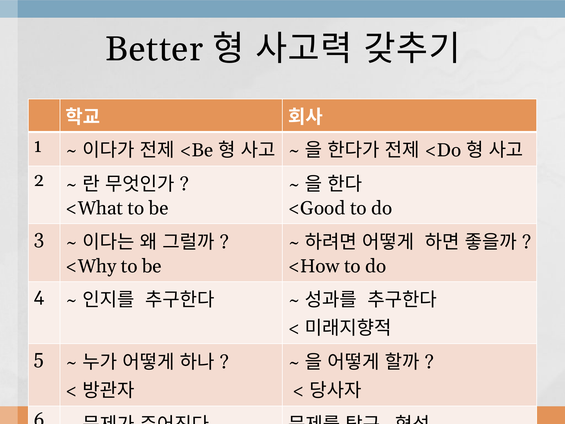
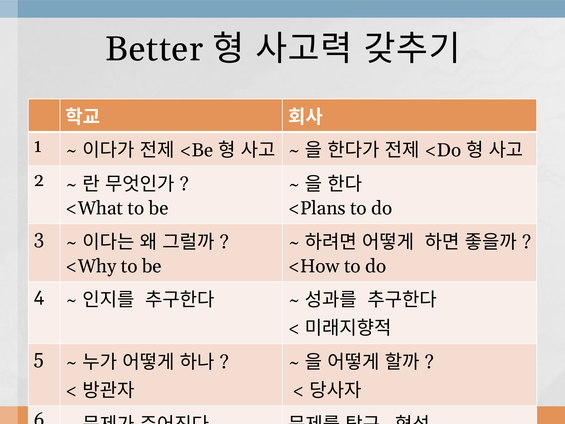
<Good: <Good -> <Plans (317, 208)
